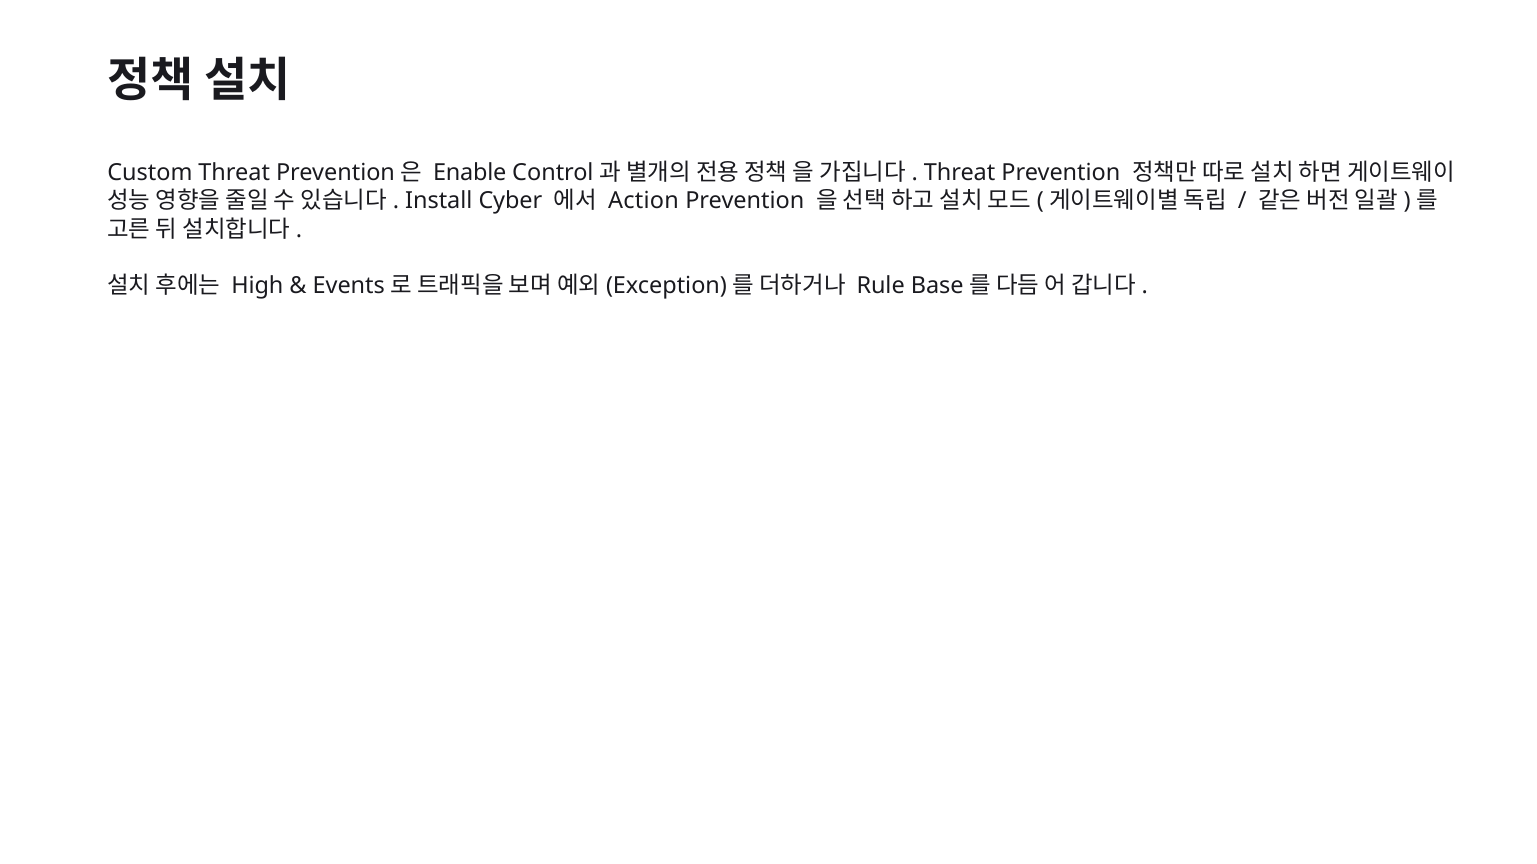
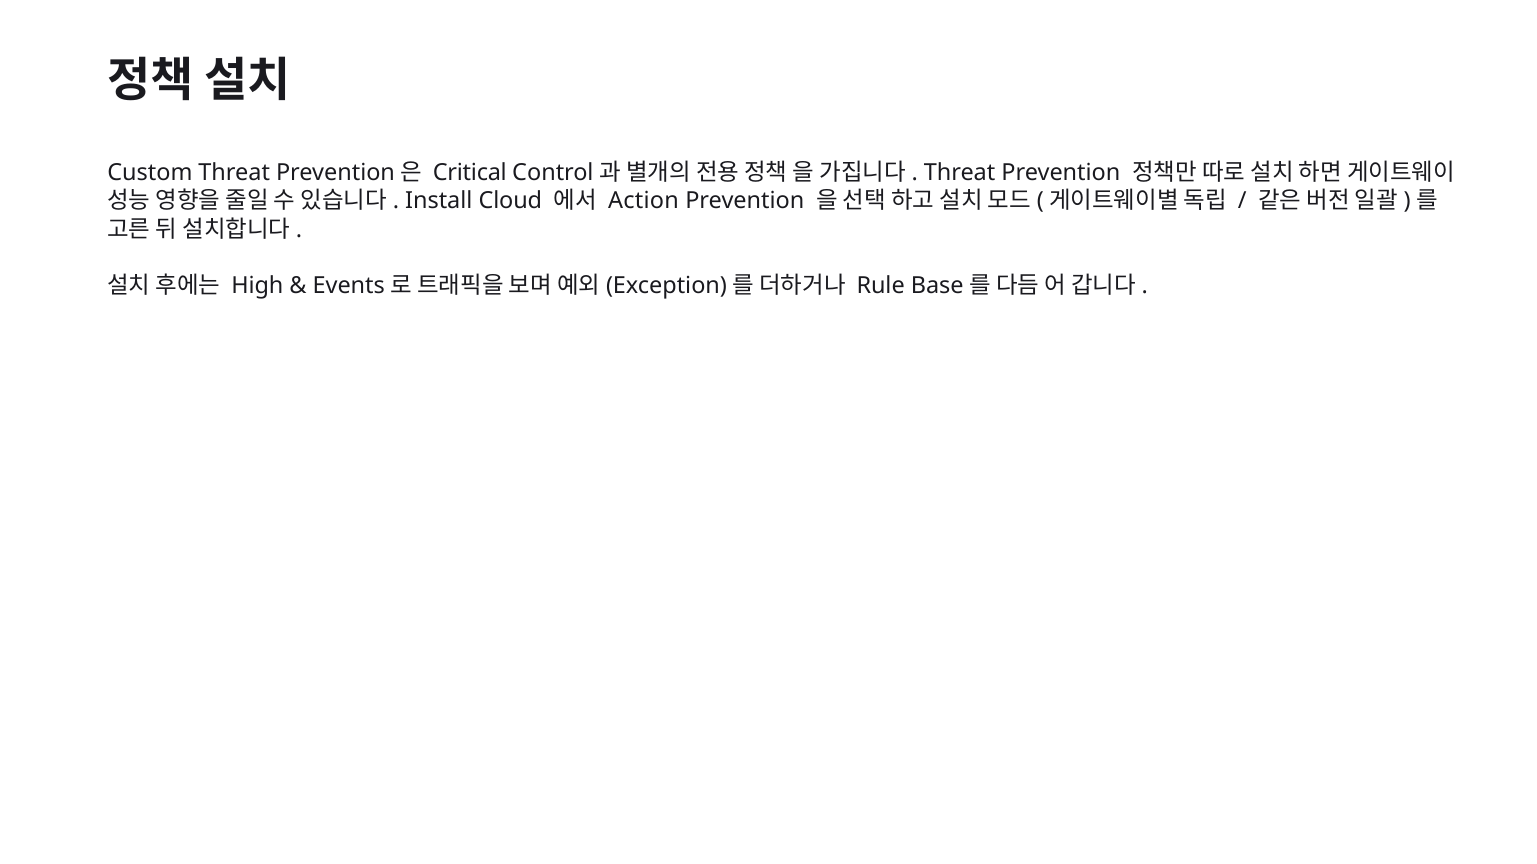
Enable: Enable -> Critical (470, 173)
Cyber: Cyber -> Cloud (510, 201)
